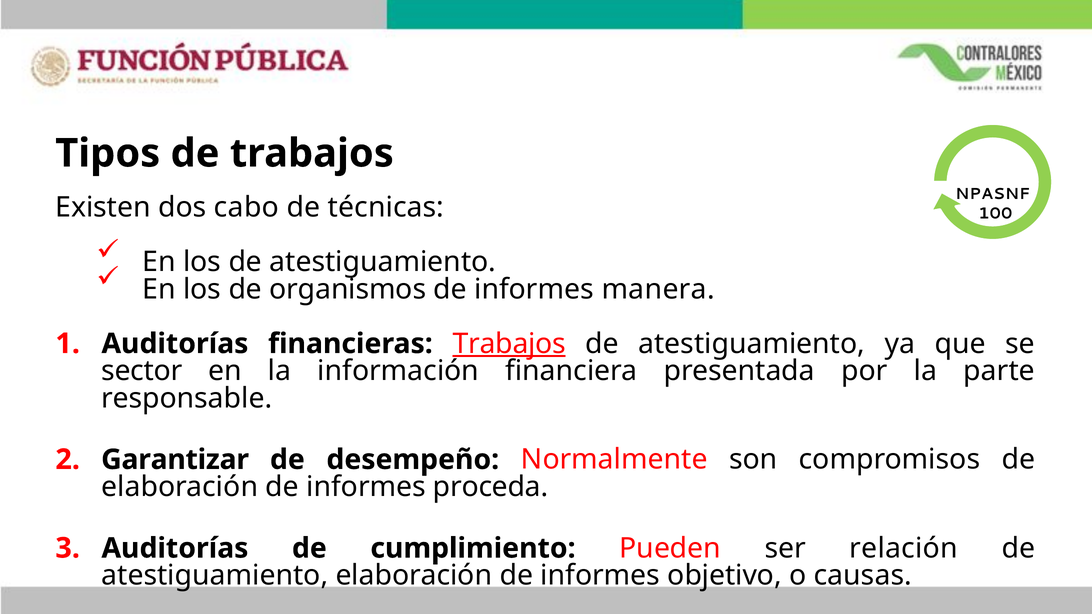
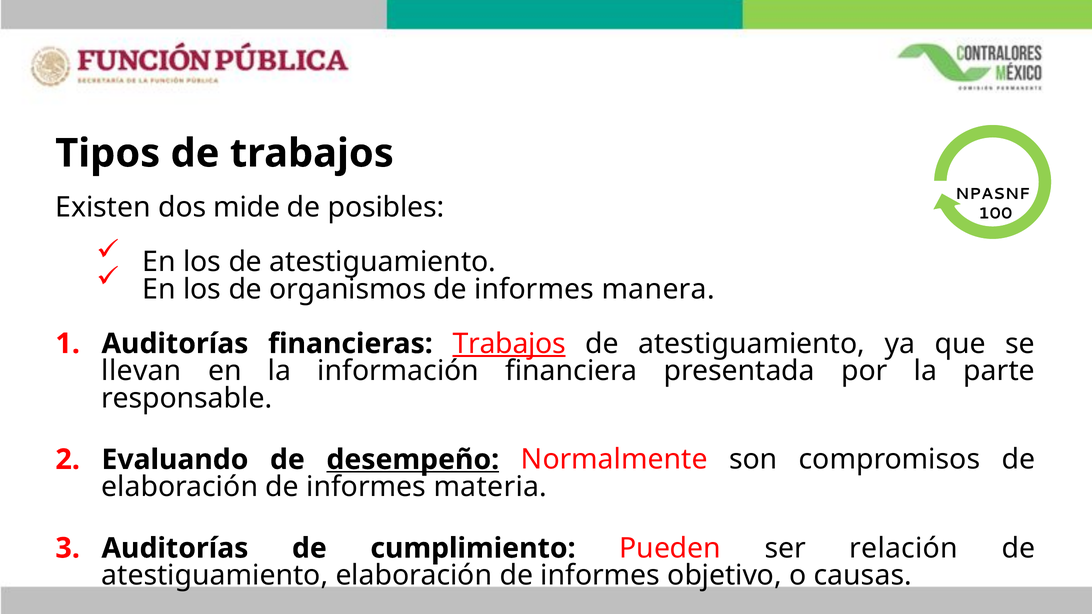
cabo: cabo -> mide (247, 207)
técnicas: técnicas -> posibles (386, 207)
sector: sector -> llevan (142, 371)
Garantizar: Garantizar -> Evaluando (175, 460)
desempeño underline: none -> present (413, 460)
proceda: proceda -> materia (490, 487)
